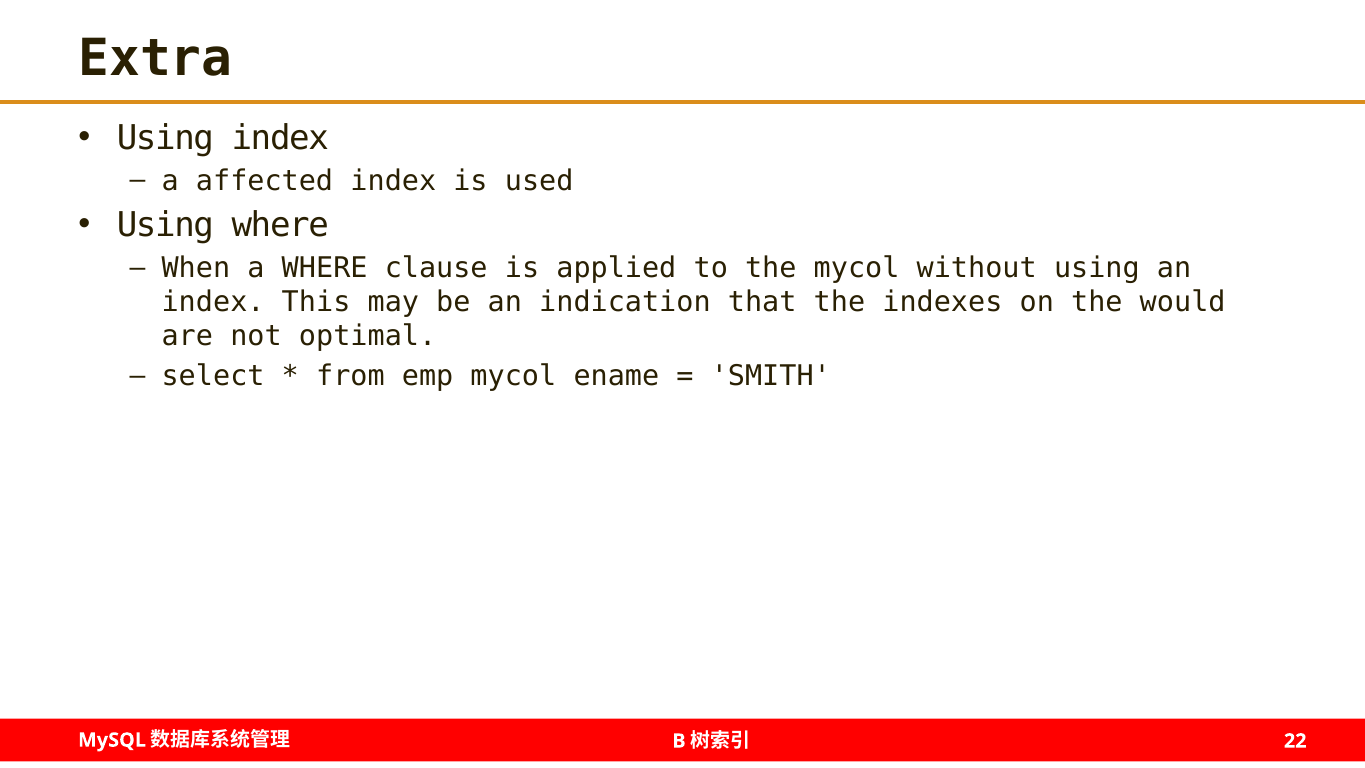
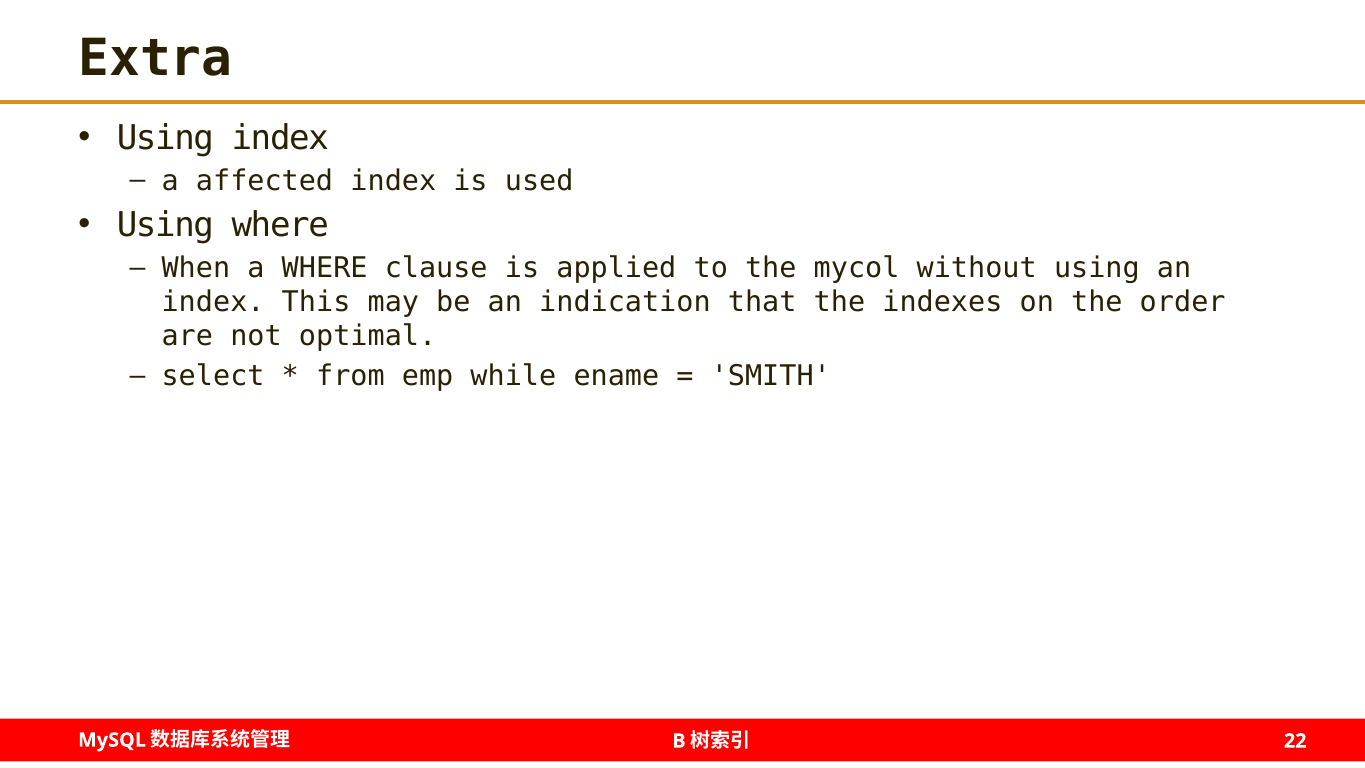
would: would -> order (1183, 302)
emp mycol: mycol -> while (513, 376)
